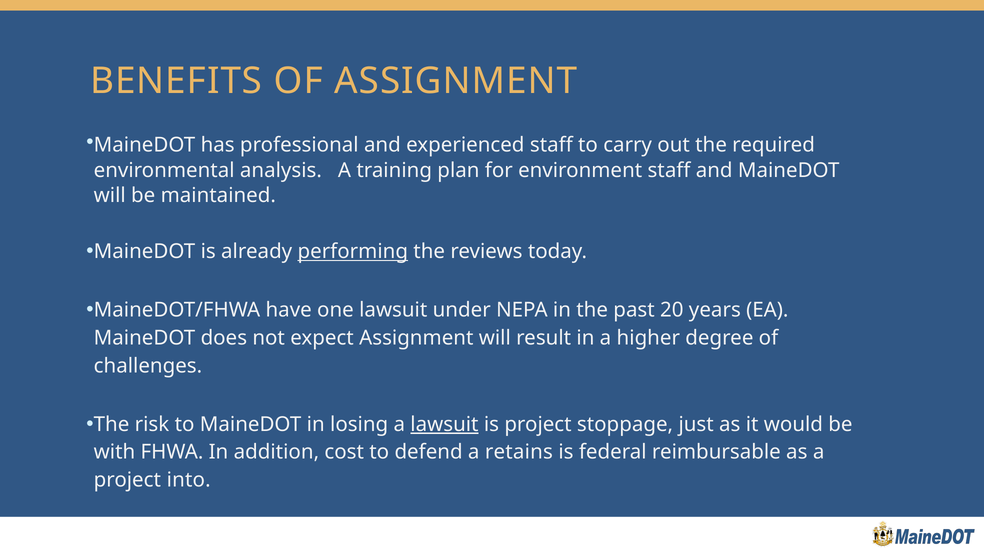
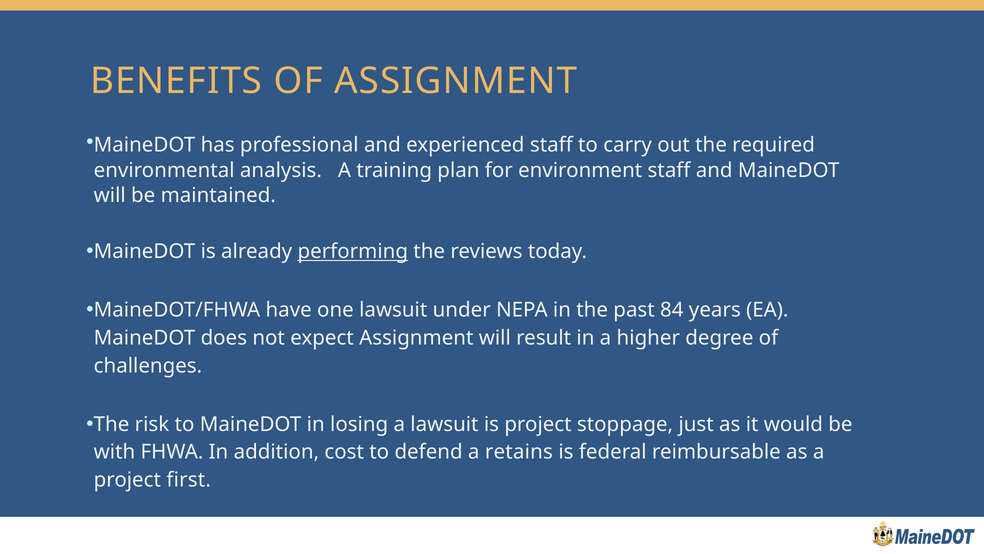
20: 20 -> 84 (672, 310)
lawsuit underline: present -> none (444, 424)
into: into -> first (189, 479)
